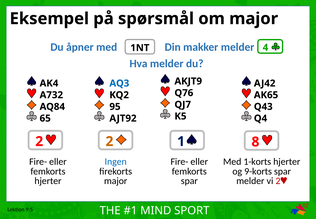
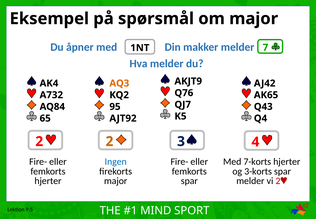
4: 4 -> 7 (265, 47)
AQ3 colour: blue -> orange (119, 83)
1: 1 -> 3 (181, 141)
8: 8 -> 4 (255, 142)
1-korts: 1-korts -> 7-korts (257, 161)
9-korts: 9-korts -> 3-korts (258, 171)
